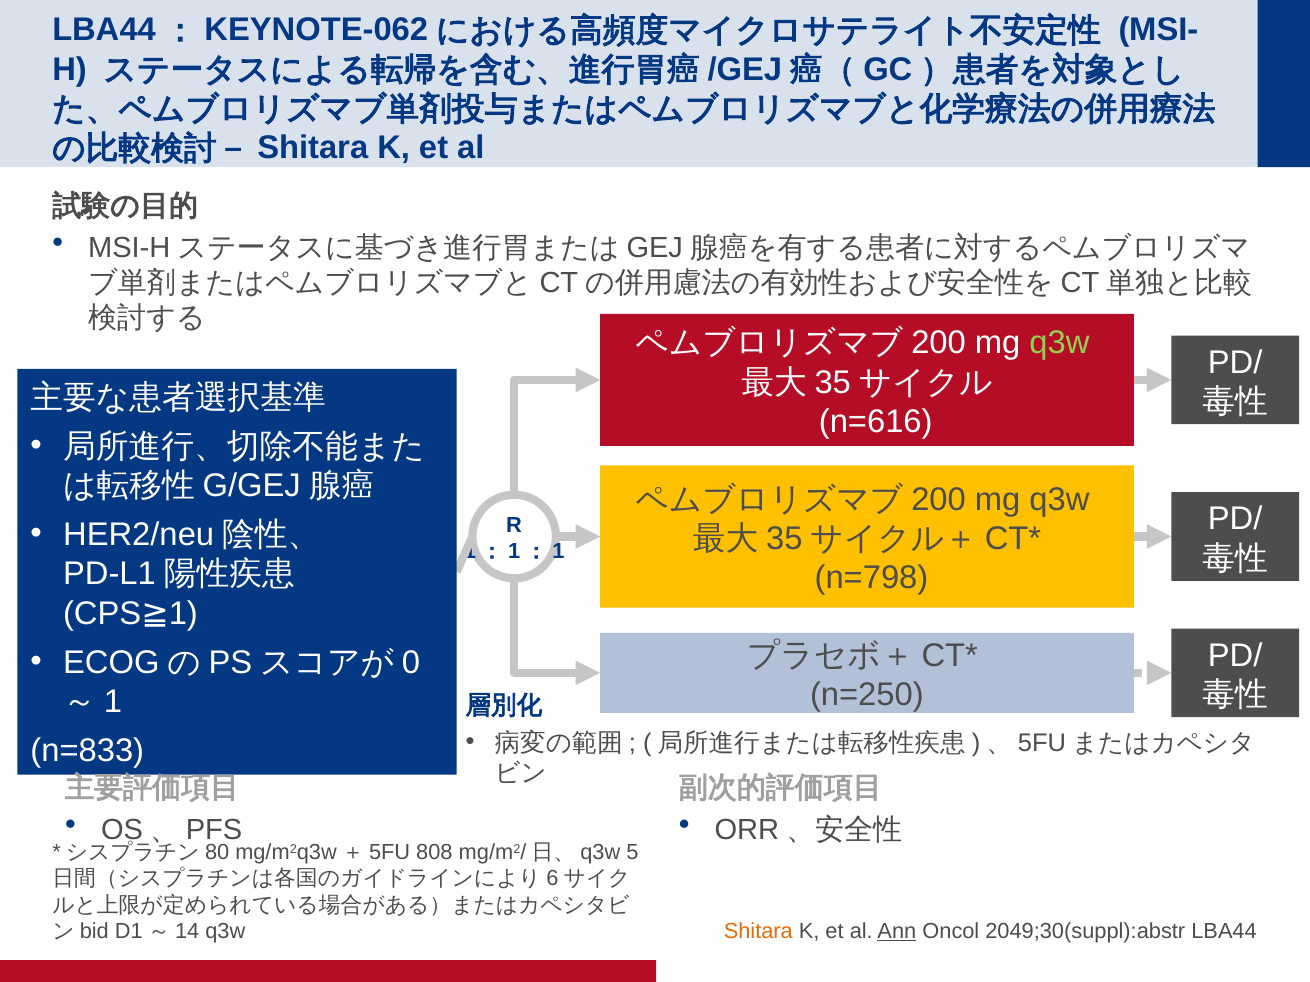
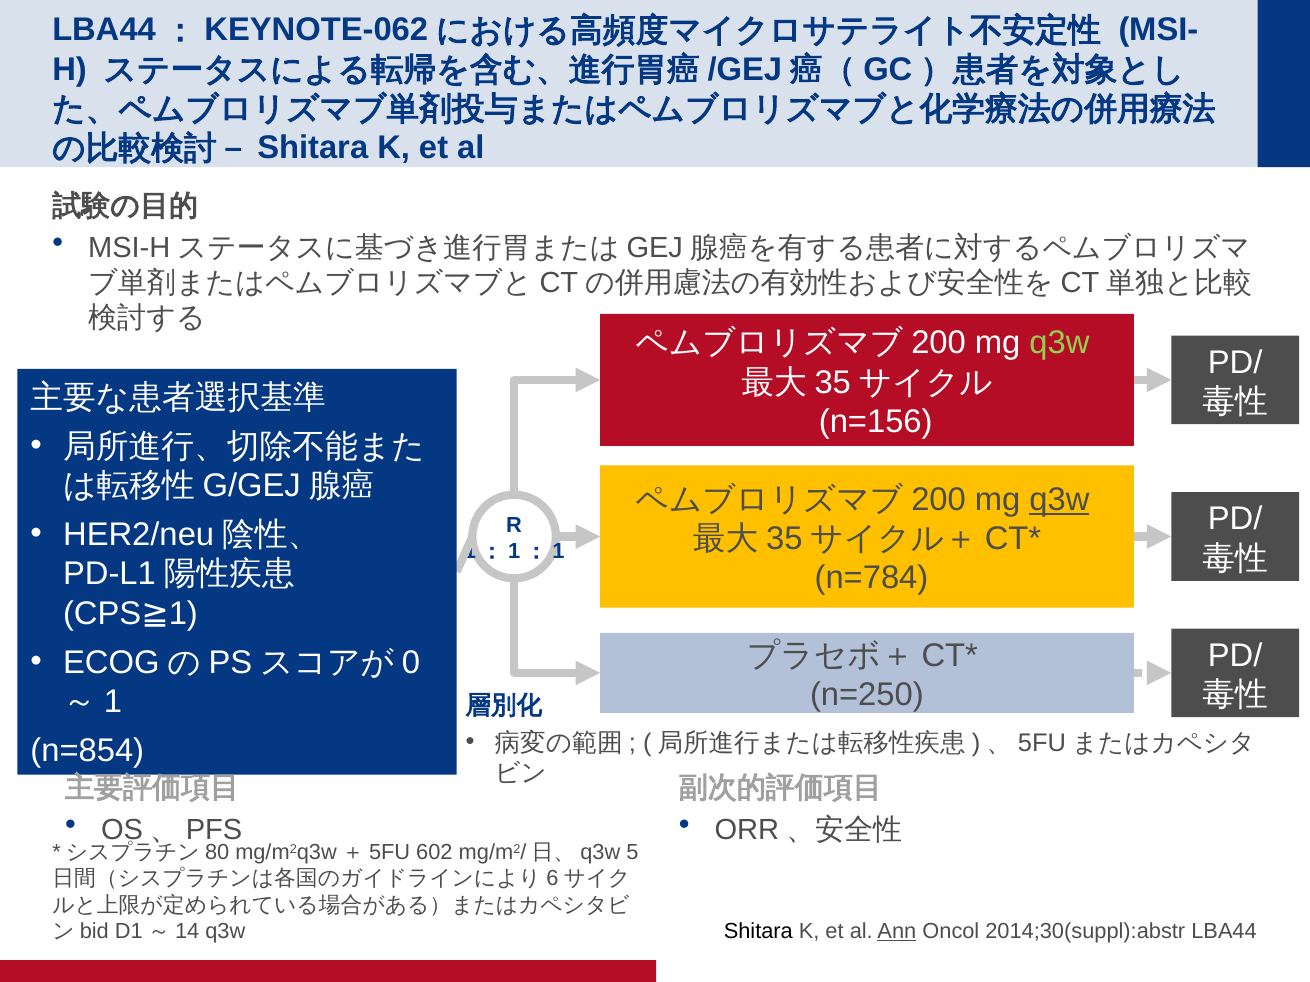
n=616: n=616 -> n=156 (876, 422)
q3w underline: none -> present (1059, 500)
n=798: n=798 -> n=784 (871, 578)
n=833: n=833 -> n=854 (87, 751)
808: 808 -> 602 (434, 853)
Shitara colour: orange -> black (758, 932)
2049;30(suppl):abstr: 2049;30(suppl):abstr -> 2014;30(suppl):abstr (1085, 932)
